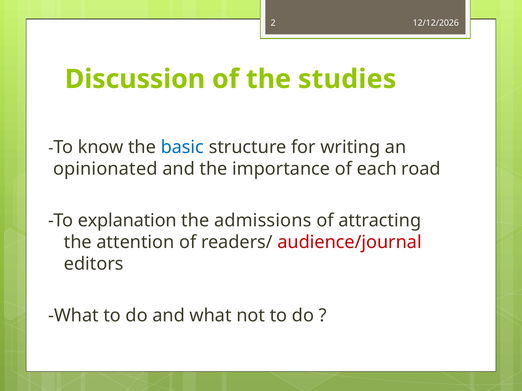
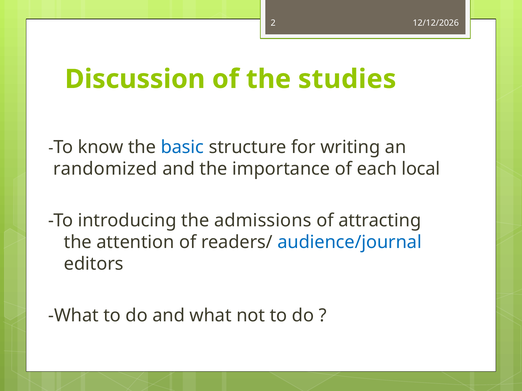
opinionated: opinionated -> randomized (105, 169)
road: road -> local (421, 169)
explanation: explanation -> introducing (127, 221)
audience/journal colour: red -> blue (350, 243)
